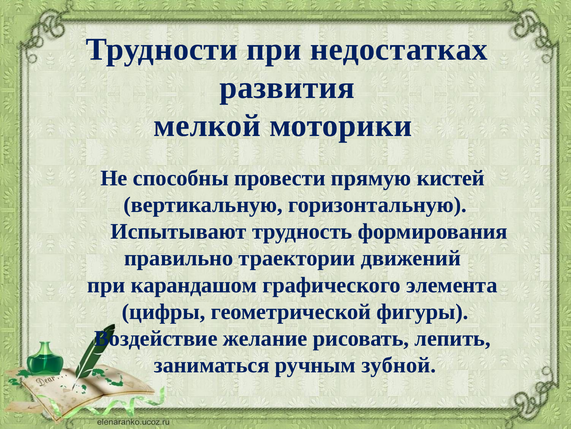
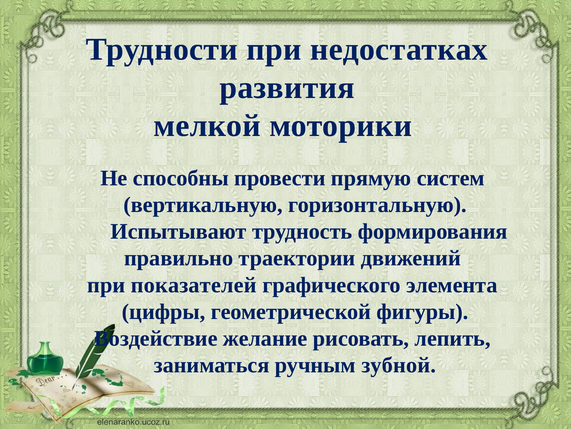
кистей: кистей -> систем (451, 178)
карандашом: карандашом -> показателей (194, 285)
